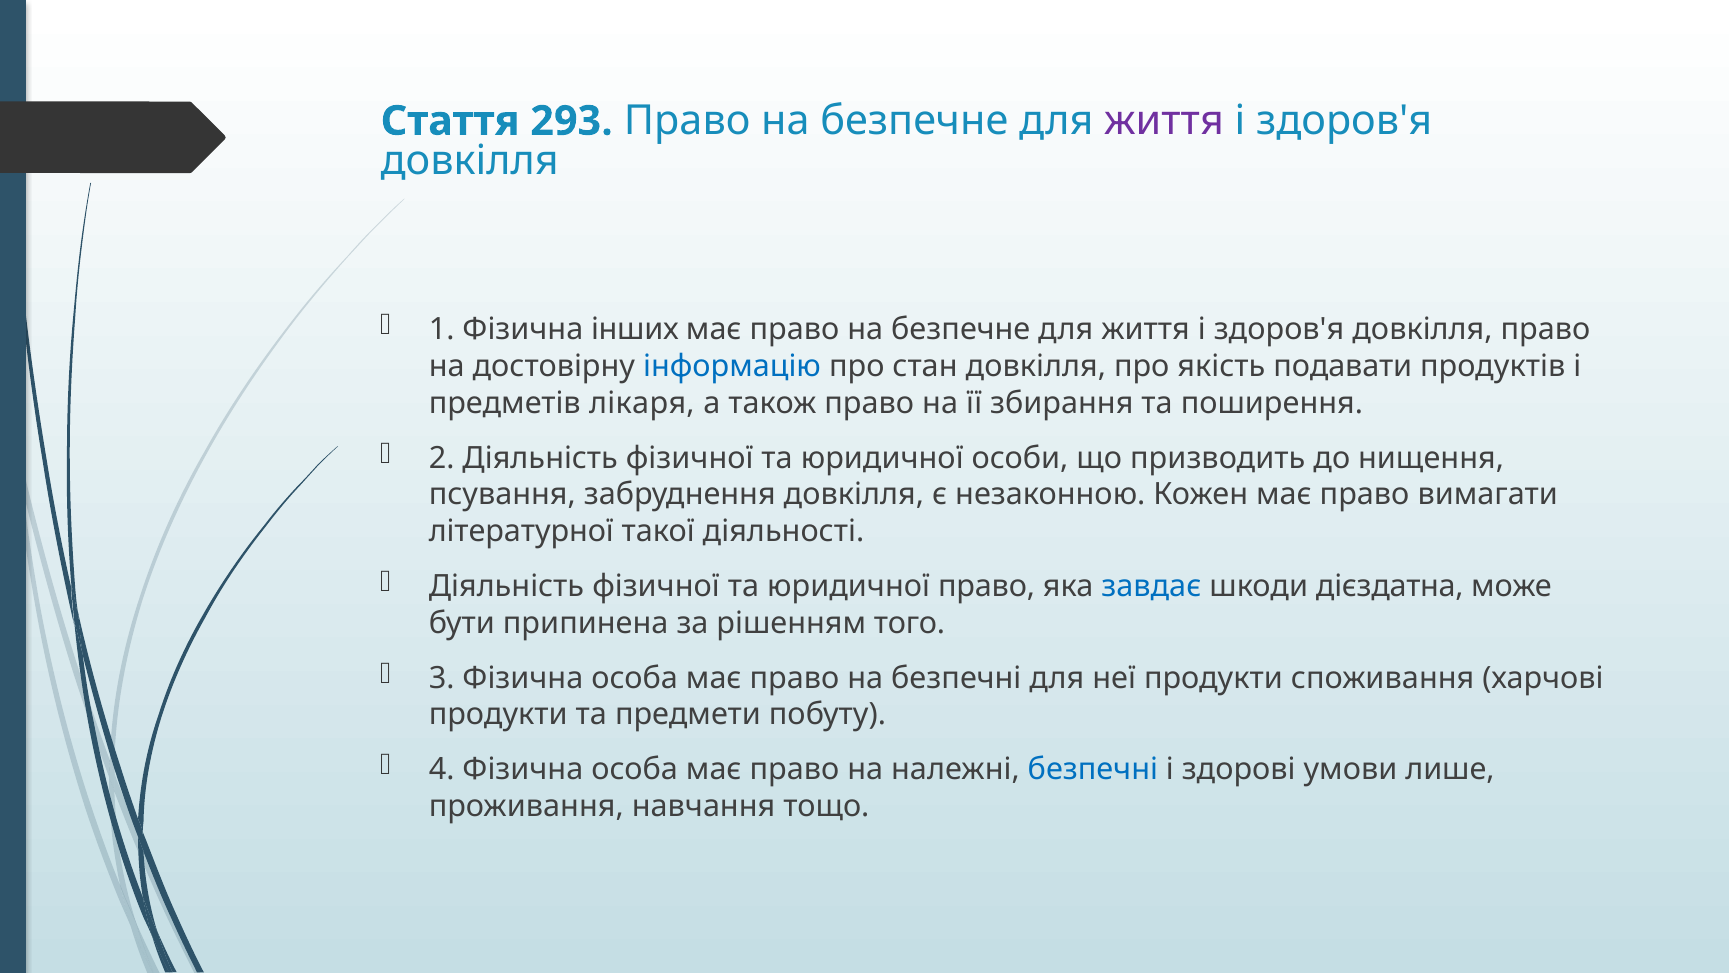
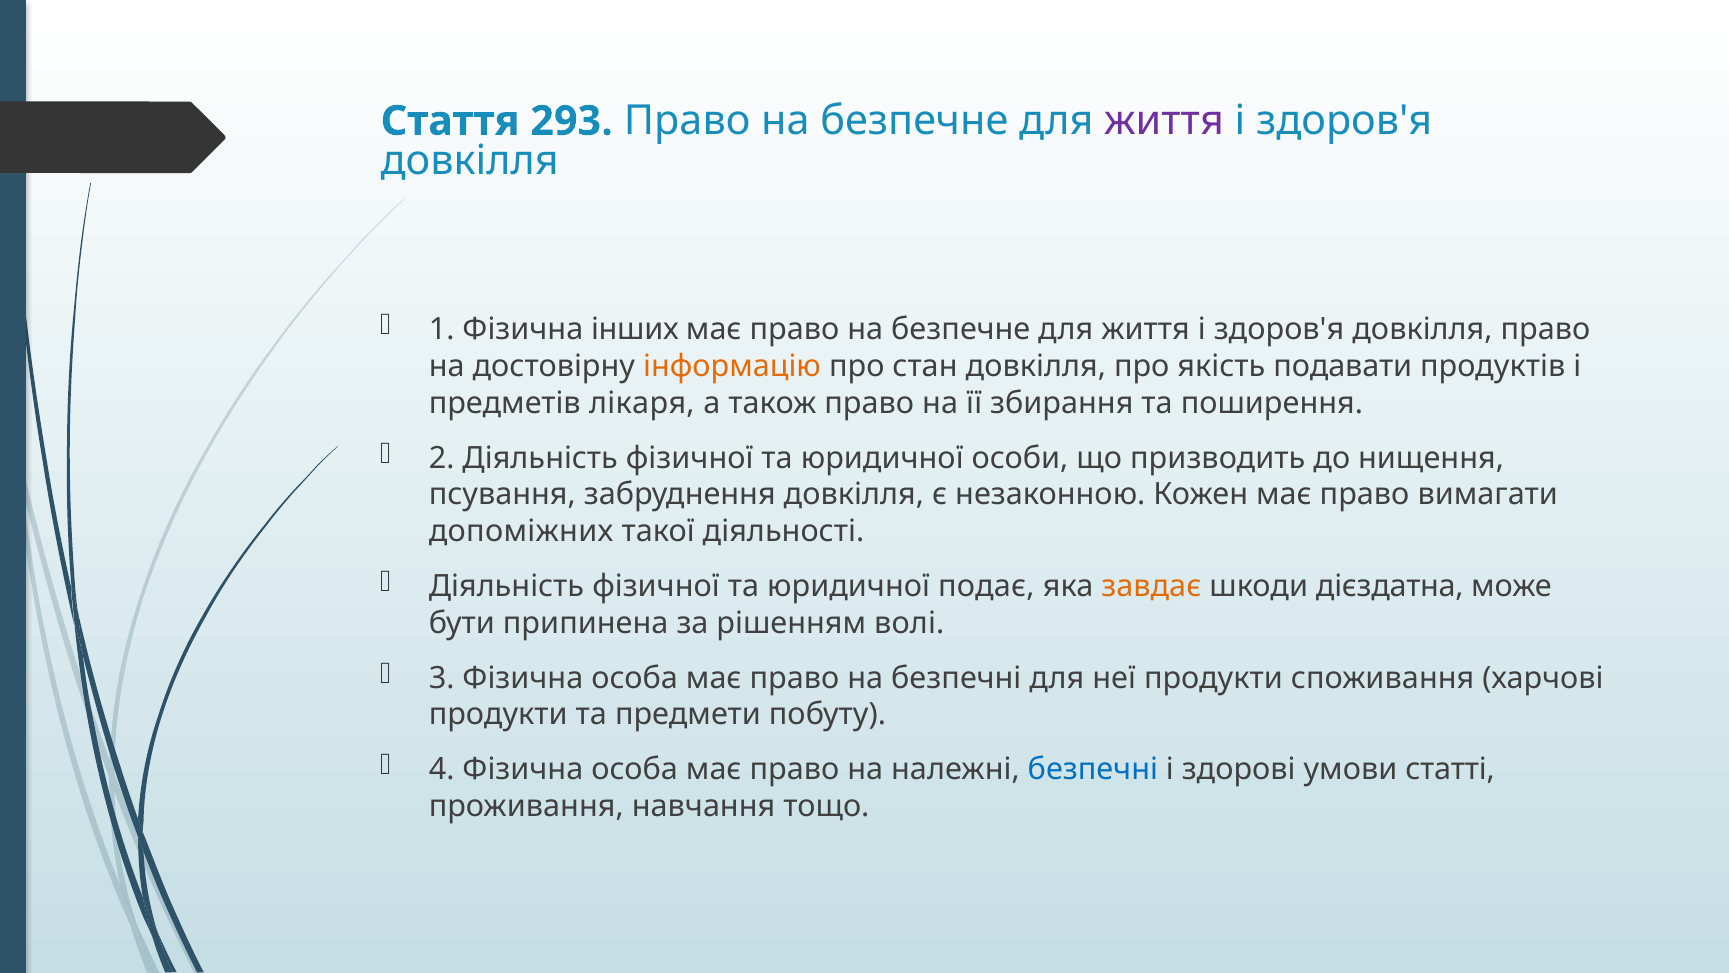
інформацію colour: blue -> orange (732, 366)
літературної: літературної -> допоміжних (521, 531)
юридичної право: право -> подає (986, 586)
завдає colour: blue -> orange (1151, 586)
того: того -> волі (909, 623)
лише: лише -> статті (1450, 769)
